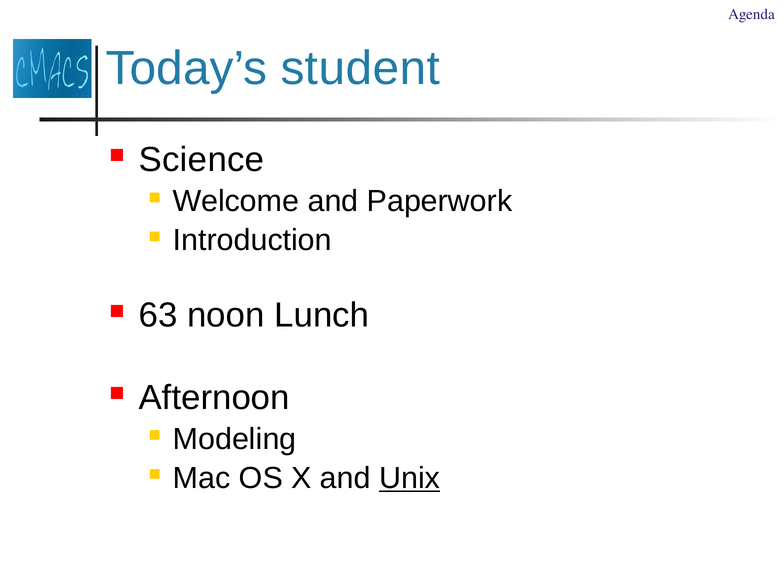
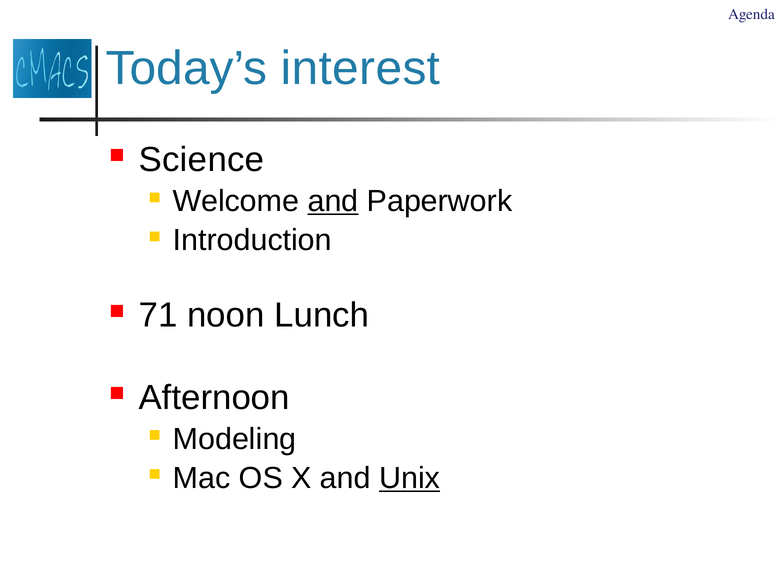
student: student -> interest (360, 69)
and underline: none -> present (333, 201)
63: 63 -> 71 (158, 315)
